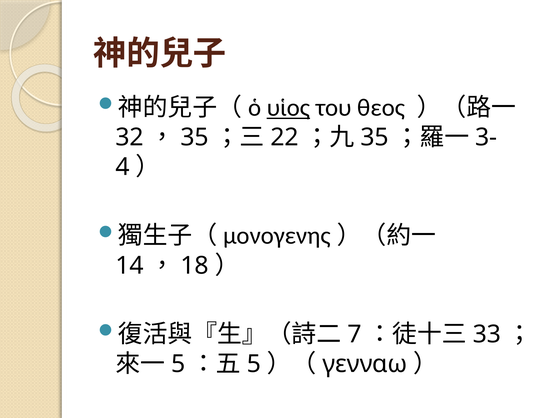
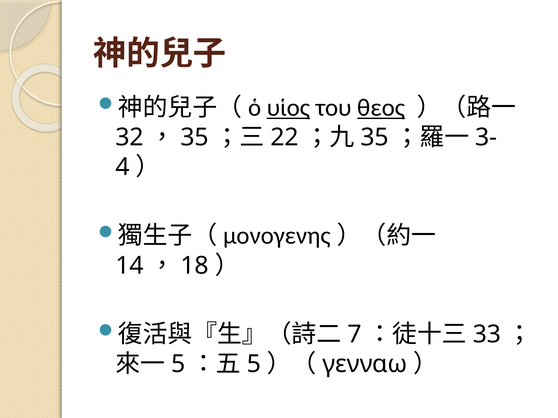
θεος underline: none -> present (381, 108)
